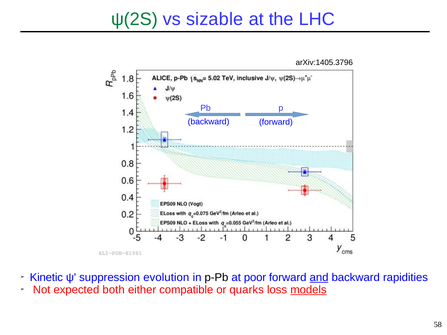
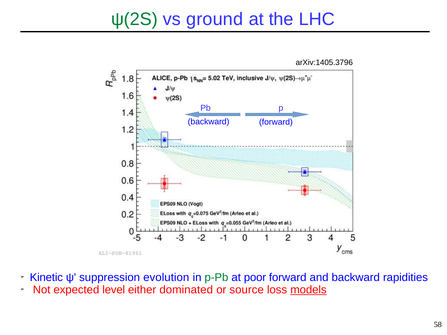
sizable: sizable -> ground (215, 19)
p-Pb colour: black -> green (216, 277)
and underline: present -> none (319, 277)
both: both -> level (114, 290)
compatible: compatible -> dominated (186, 290)
quarks: quarks -> source (247, 290)
